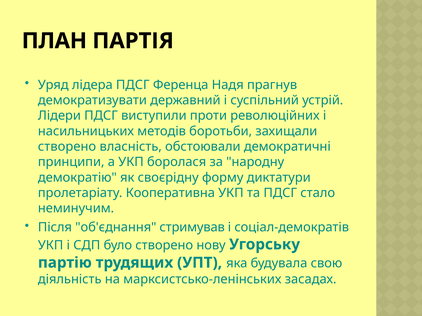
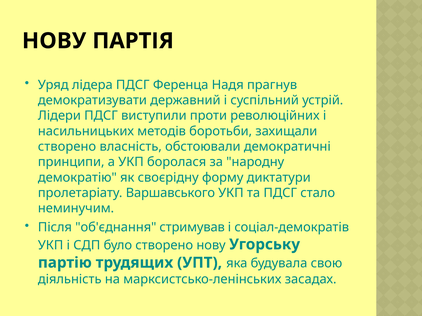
ПЛАН: ПЛАН -> НОВУ (54, 41)
Кооперативна: Кооперативна -> Варшавського (170, 193)
